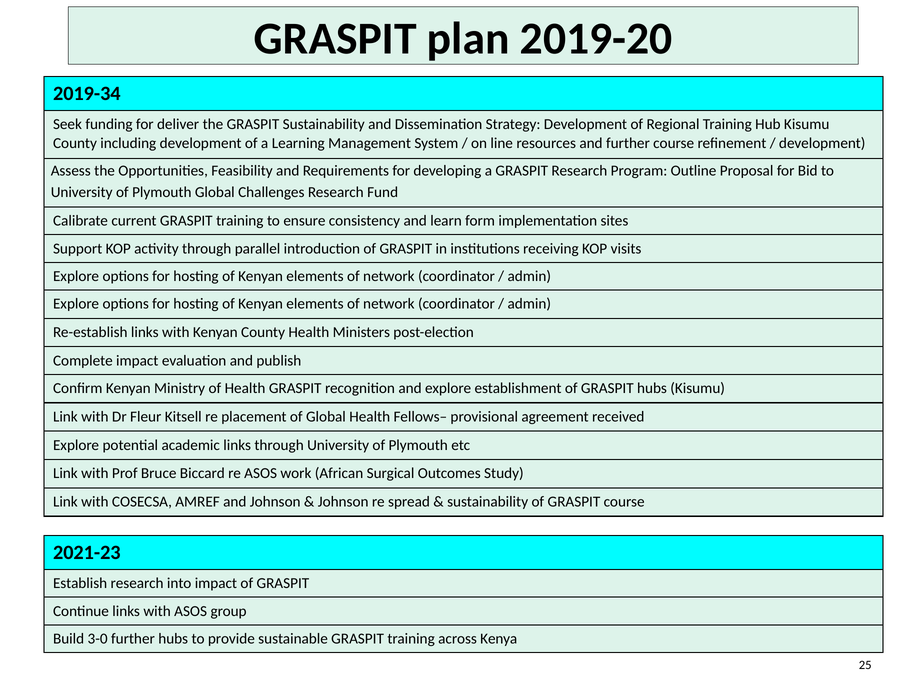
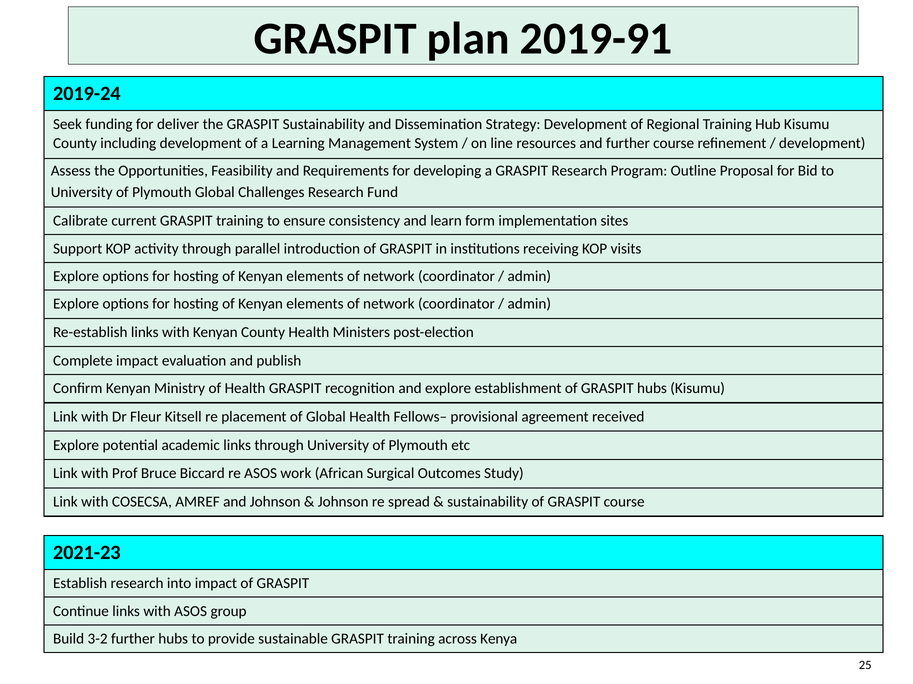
2019-20: 2019-20 -> 2019-91 (596, 39)
2019-34: 2019-34 -> 2019-24 (87, 94)
3-0: 3-0 -> 3-2 (98, 640)
